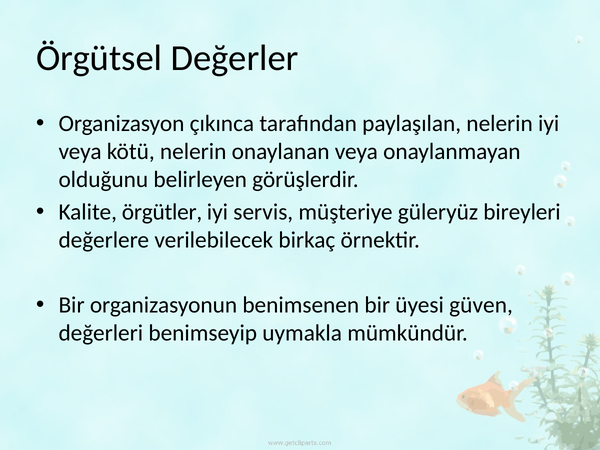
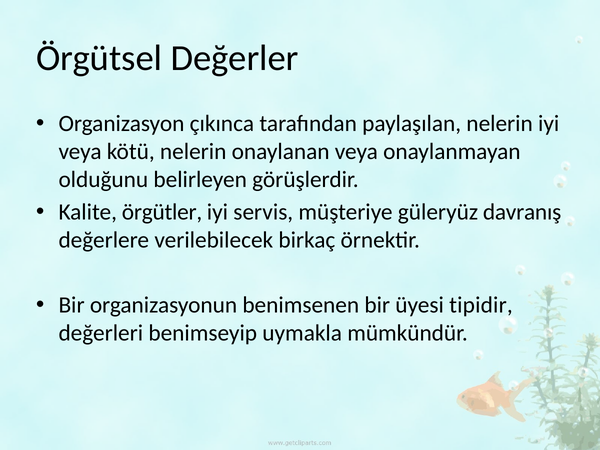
bireyleri: bireyleri -> davranış (522, 212)
güven: güven -> tipidir (481, 305)
